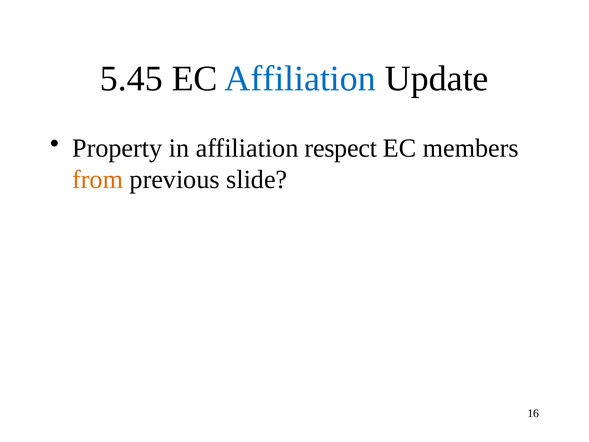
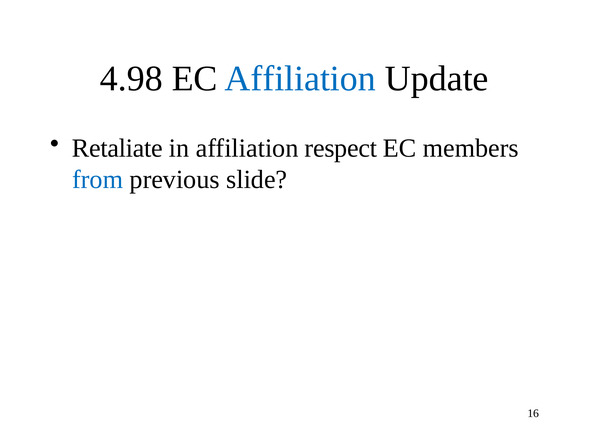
5.45: 5.45 -> 4.98 (131, 79)
Property: Property -> Retaliate (117, 148)
from colour: orange -> blue (98, 180)
